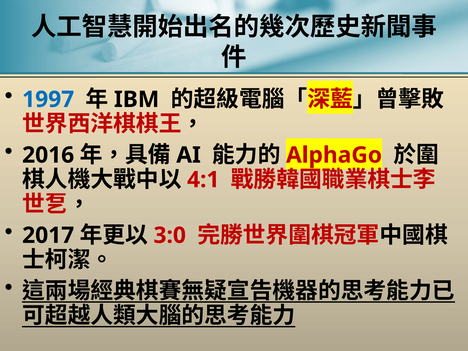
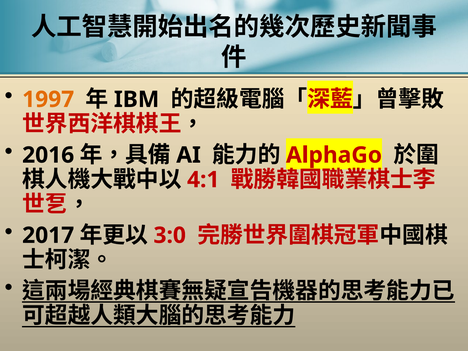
1997 colour: blue -> orange (48, 99)
